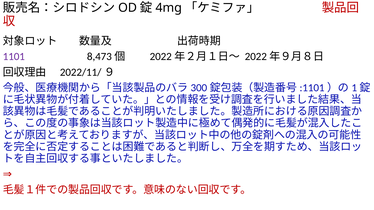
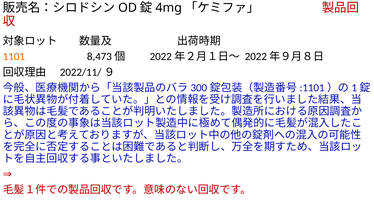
1101 colour: purple -> orange (14, 57)
